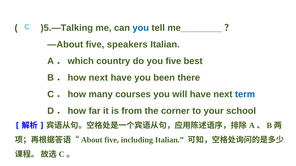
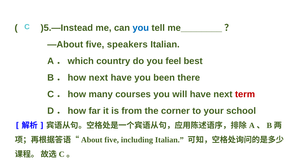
)5.—Talking: )5.—Talking -> )5.—Instead (67, 28)
you five: five -> feel (173, 61)
term colour: blue -> red (245, 95)
